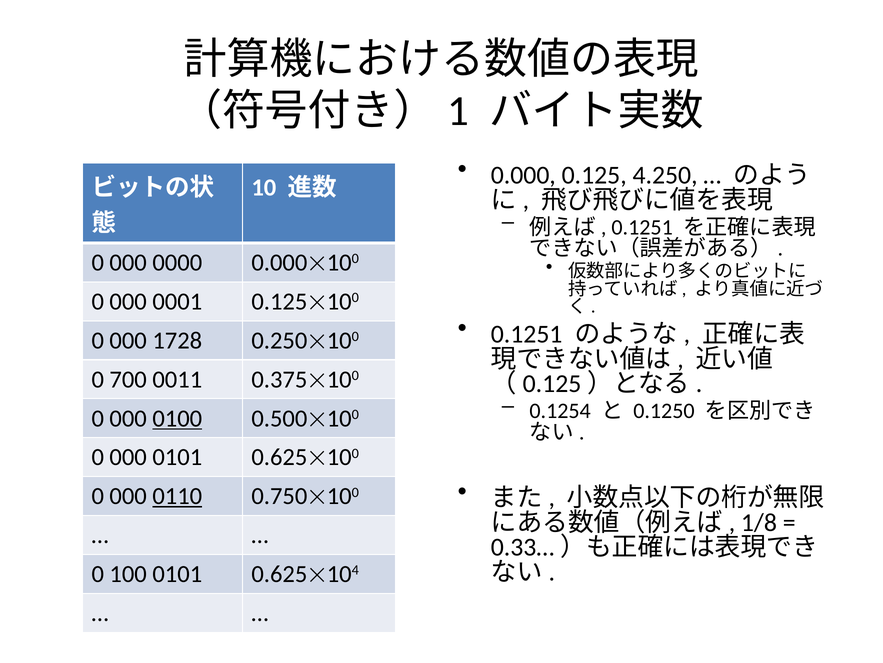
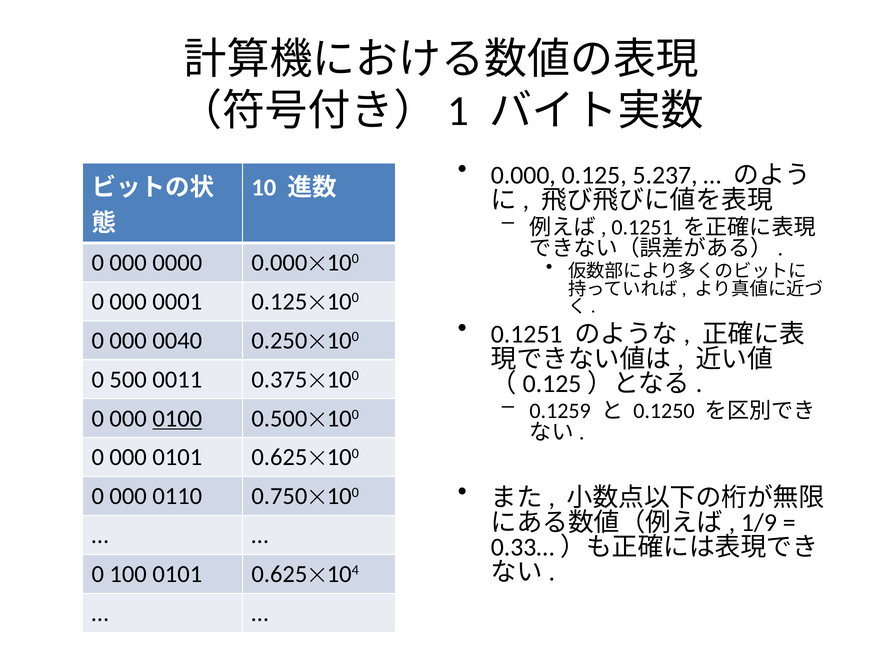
4.250: 4.250 -> 5.237 (665, 175)
1728: 1728 -> 0040 (177, 340)
700: 700 -> 500 (128, 379)
0.1254: 0.1254 -> 0.1259 (560, 411)
0110 underline: present -> none (177, 496)
1/8: 1/8 -> 1/9 (759, 522)
